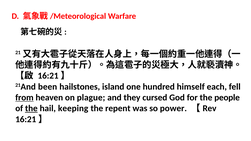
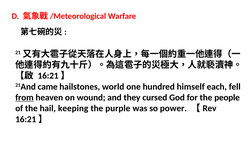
been: been -> came (48, 87)
island: island -> world (113, 87)
plague: plague -> wound (91, 98)
the underline: present -> none (31, 109)
repent: repent -> purple (118, 109)
